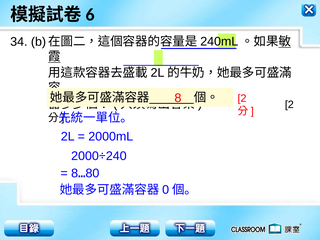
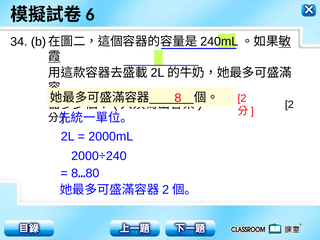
0: 0 -> 2 (166, 190)
